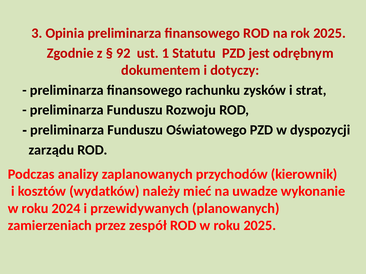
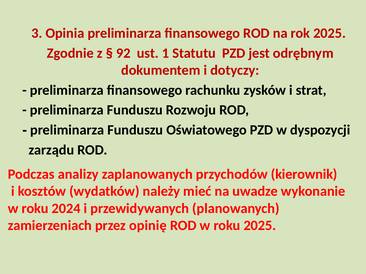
zespół: zespół -> opinię (148, 226)
